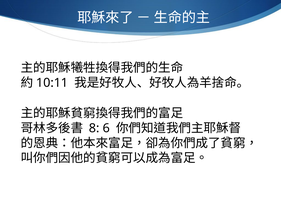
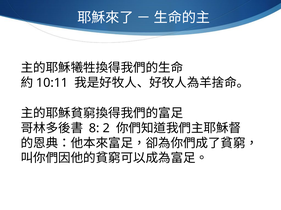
6: 6 -> 2 (106, 129)
